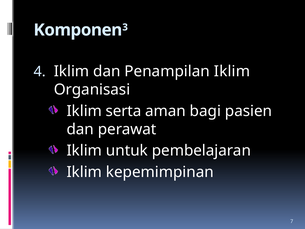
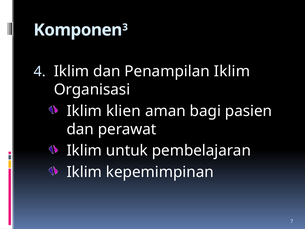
serta: serta -> klien (123, 111)
